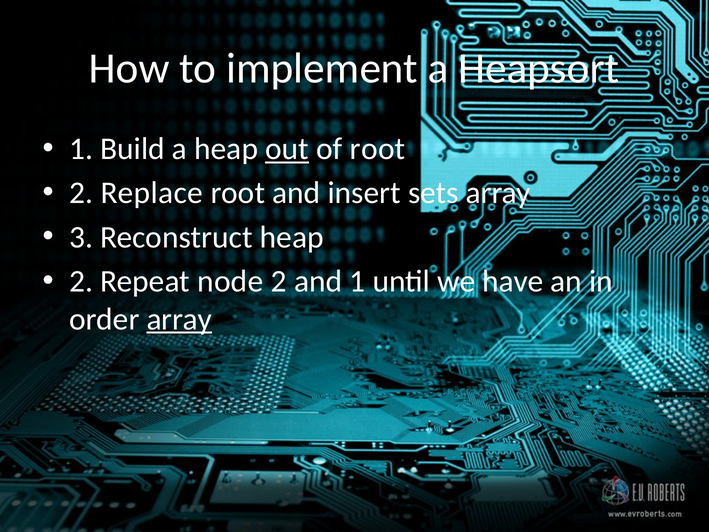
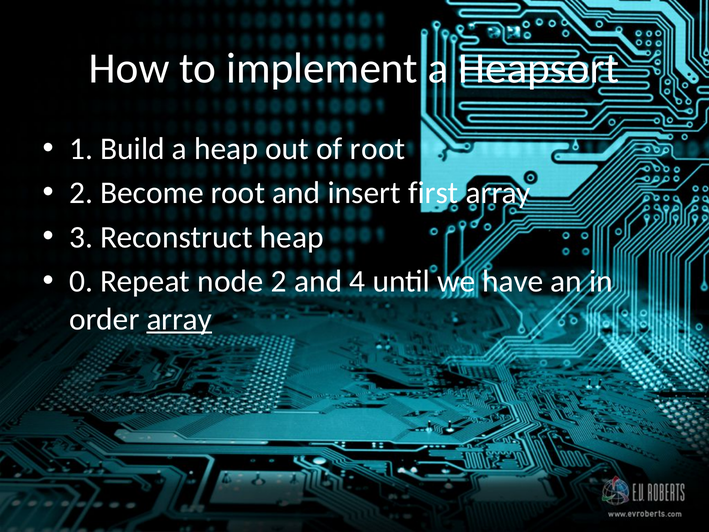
out underline: present -> none (287, 149)
Replace: Replace -> Become (152, 193)
sets: sets -> first (433, 193)
2: 2 -> 0 (81, 281)
and 1: 1 -> 4 (357, 281)
